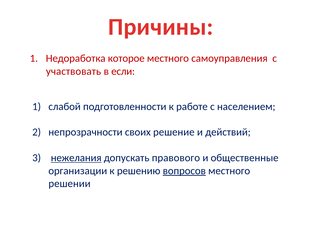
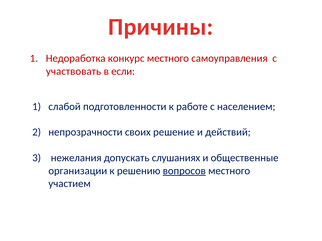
которое: которое -> конкурс (126, 59)
нежелания underline: present -> none (76, 158)
правового: правового -> слушаниях (176, 158)
решении: решении -> участием (70, 184)
